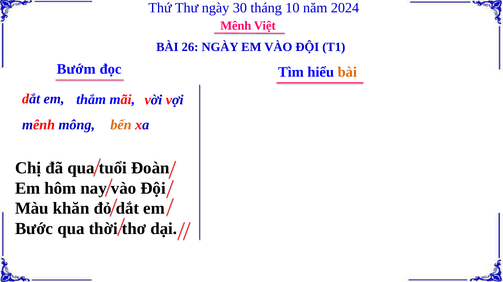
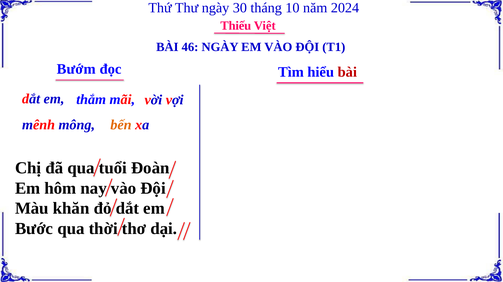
Mênh: Mênh -> Thiếu (236, 26)
26: 26 -> 46 (190, 47)
bài colour: orange -> red (347, 72)
